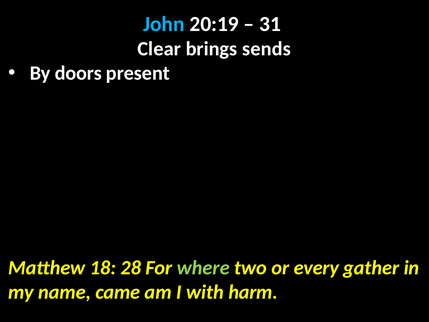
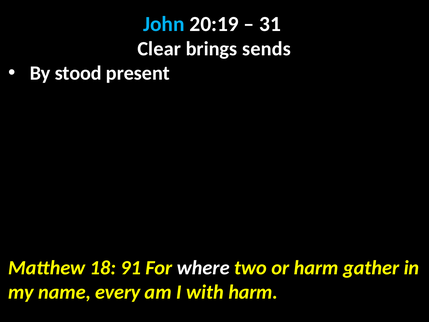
doors: doors -> stood (78, 73)
28: 28 -> 91 (131, 268)
where colour: light green -> white (203, 268)
or every: every -> harm (316, 268)
came: came -> every (118, 292)
